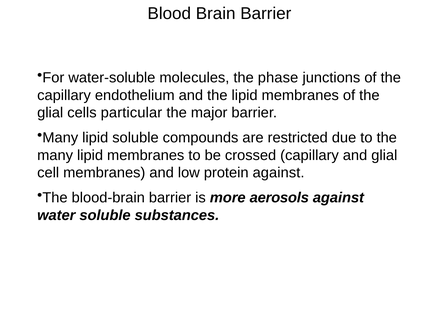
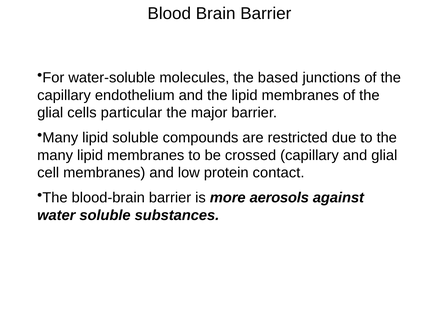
phase: phase -> based (278, 78)
protein against: against -> contact (279, 173)
